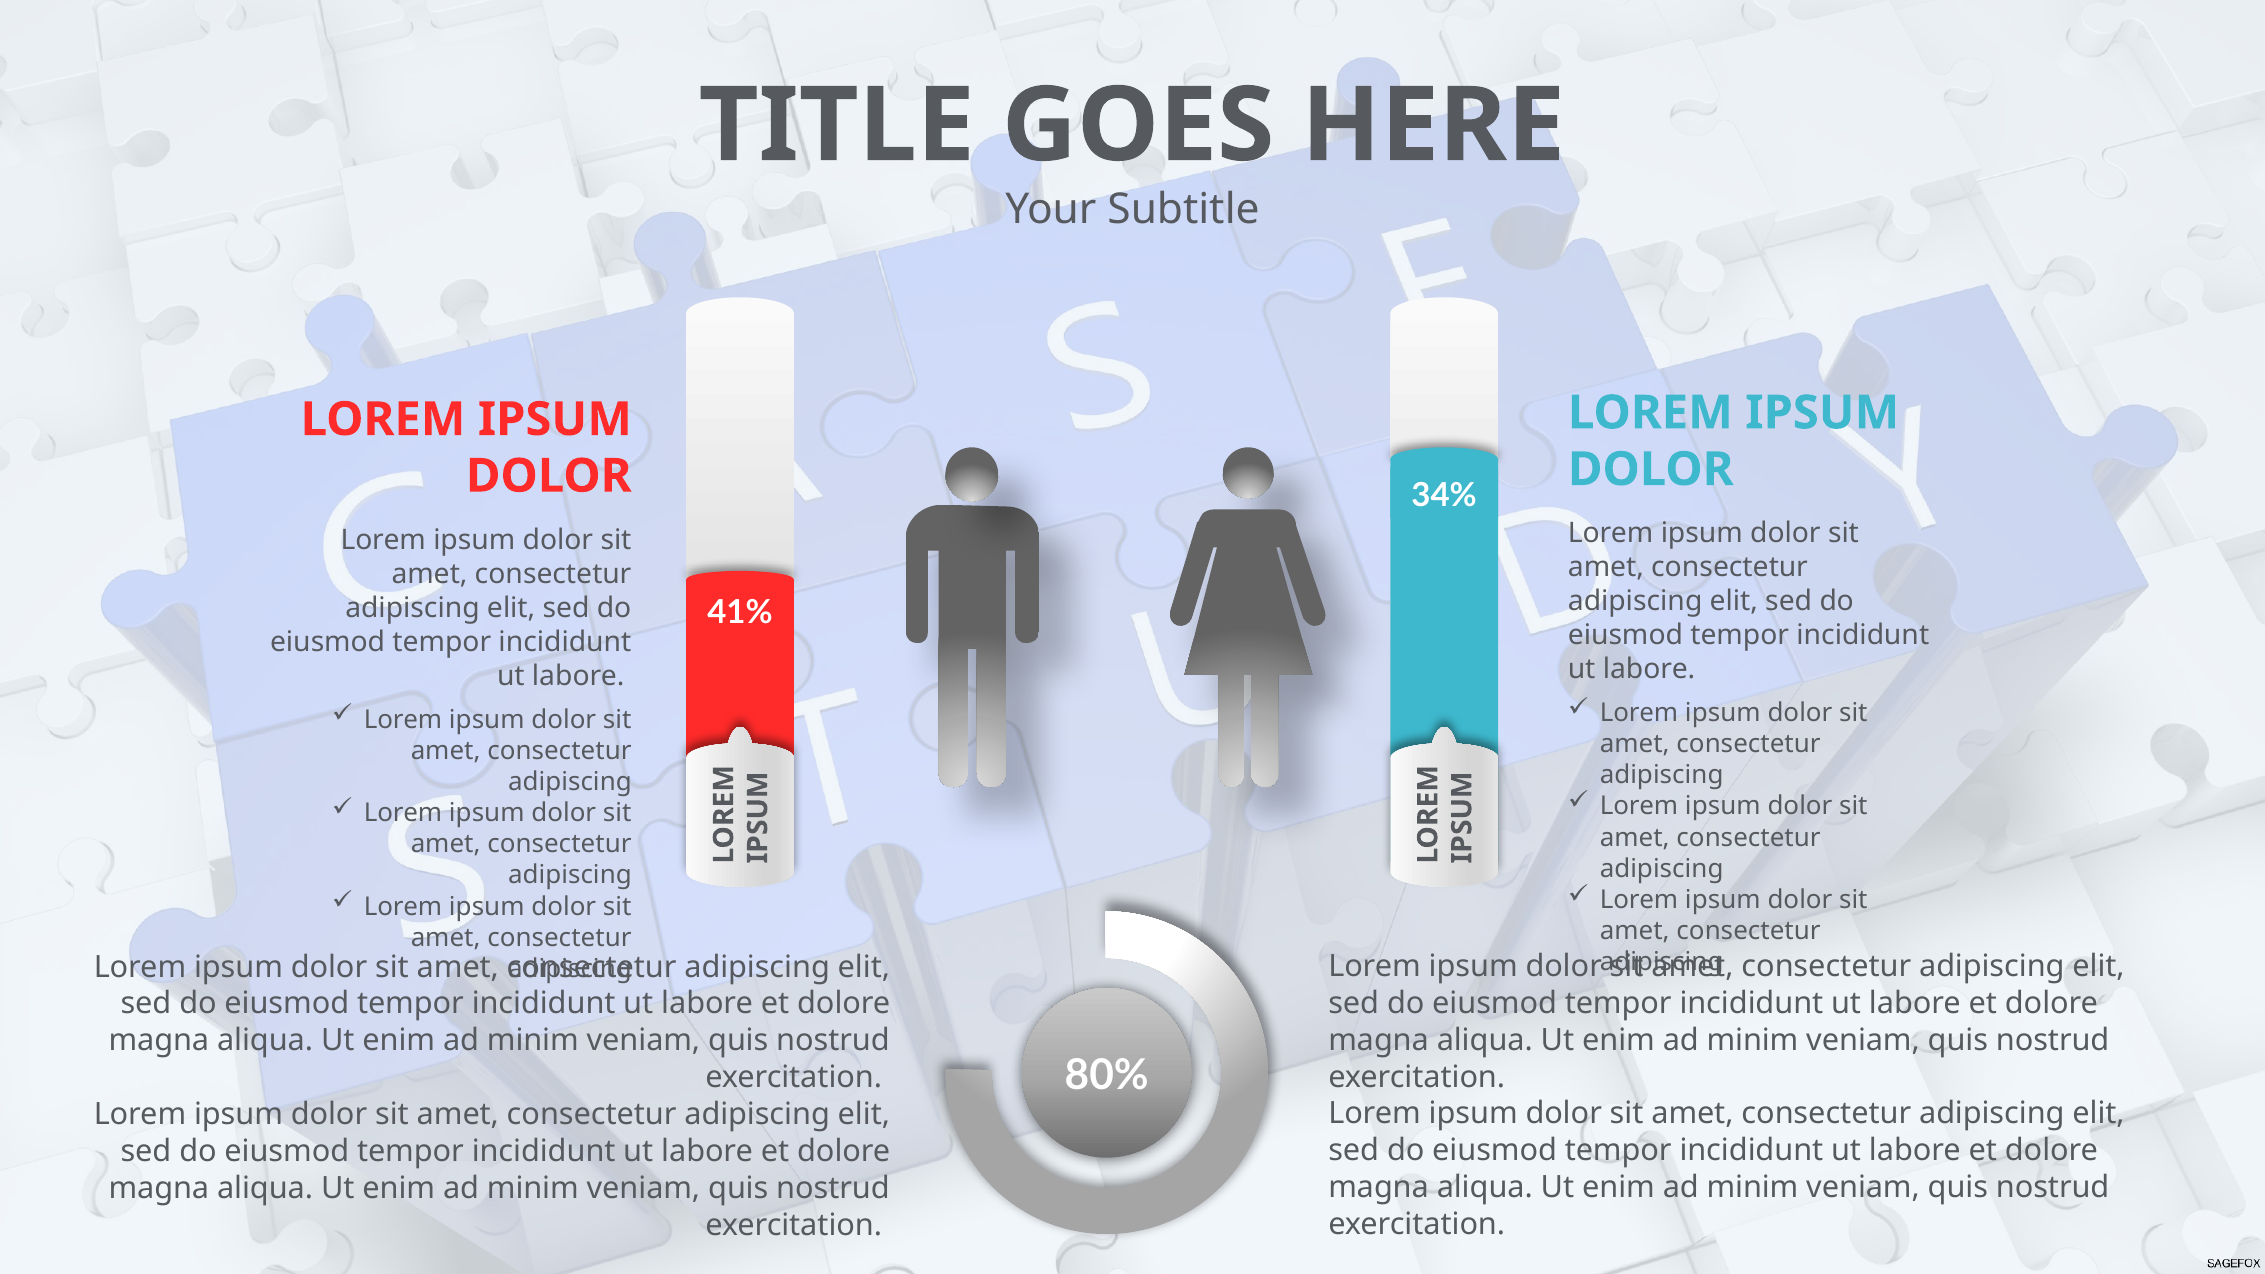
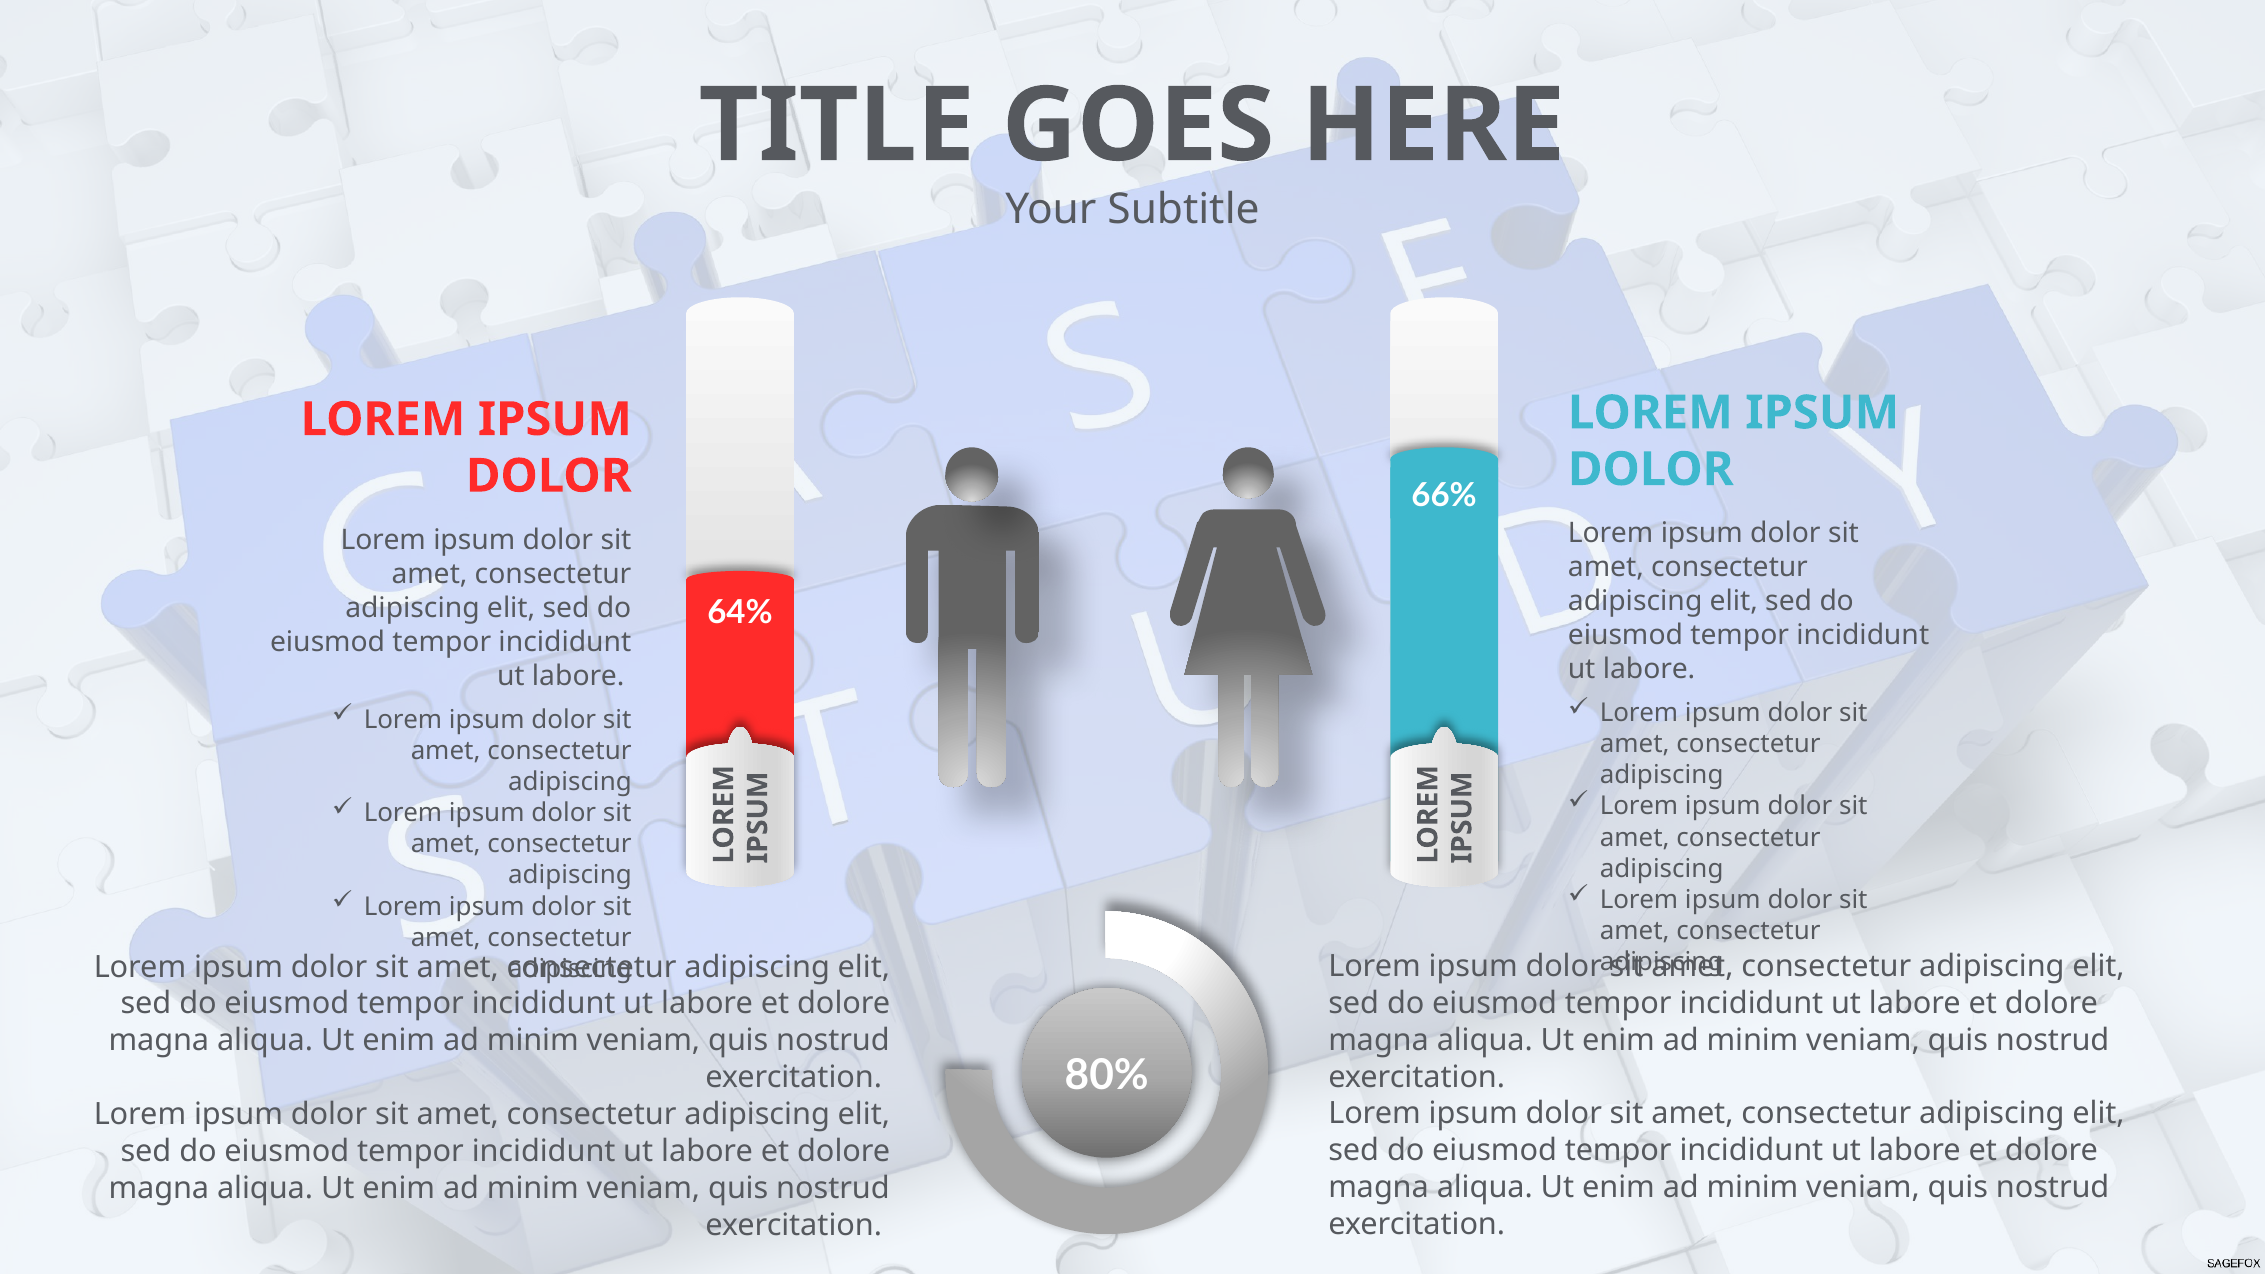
34%: 34% -> 66% (1444, 495)
41%: 41% -> 64% (740, 613)
